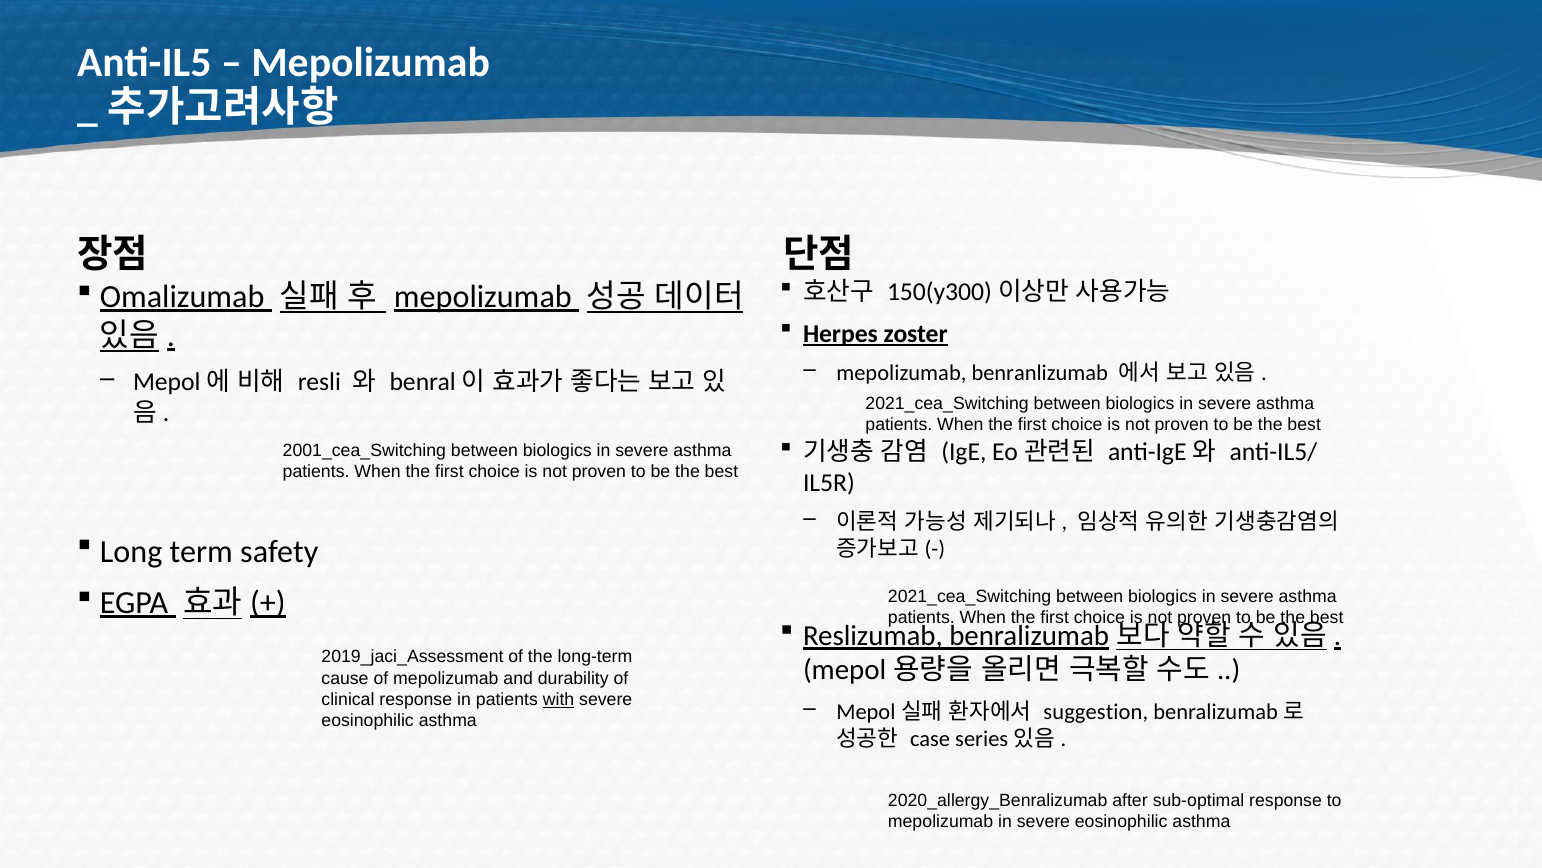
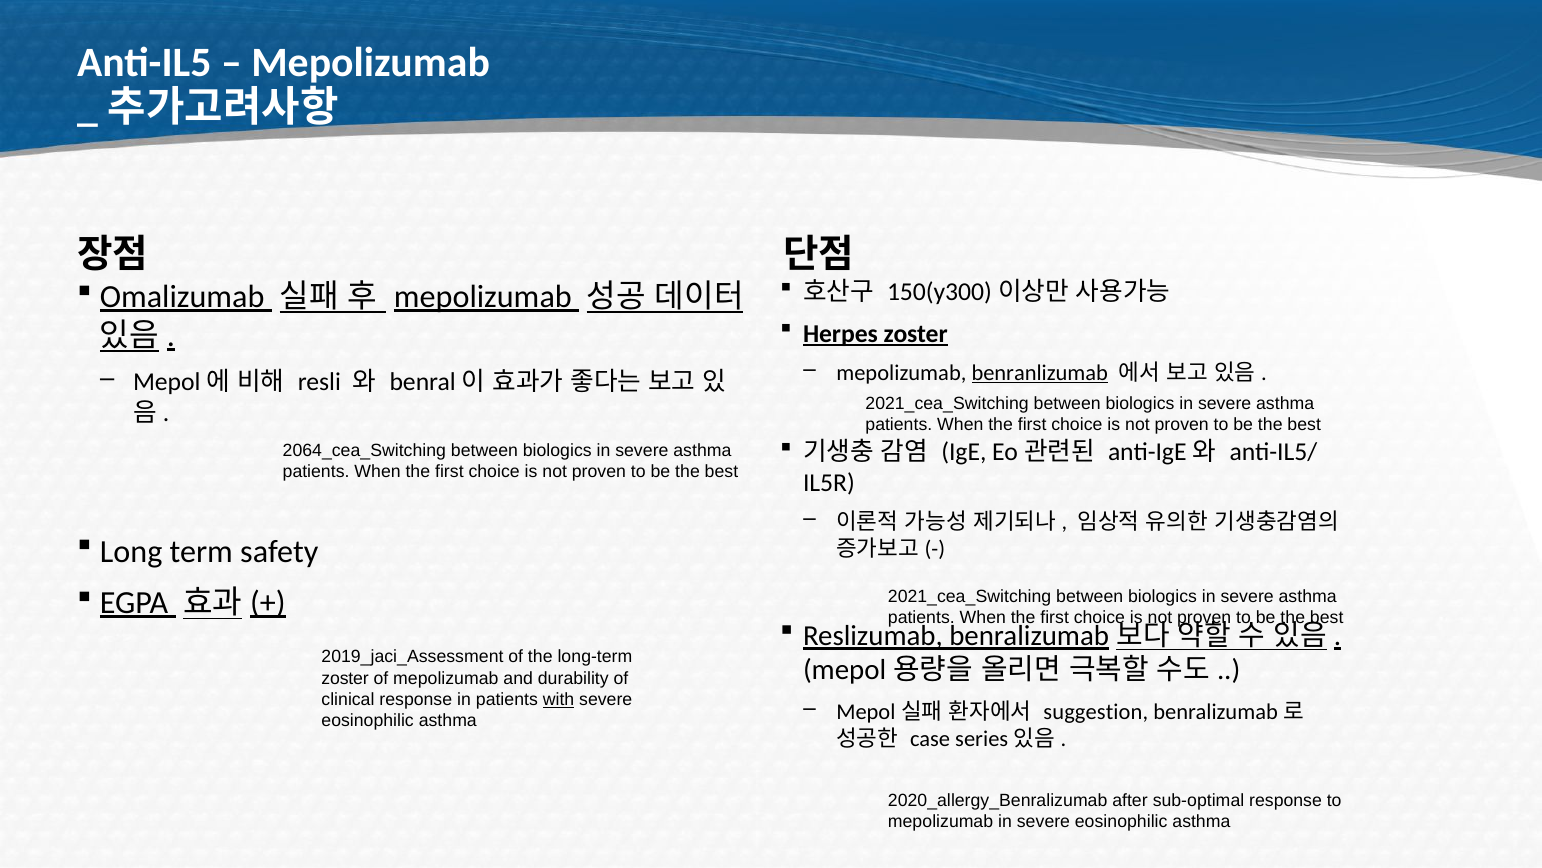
benranlizumab underline: none -> present (1040, 372)
2001_cea_Switching: 2001_cea_Switching -> 2064_cea_Switching (364, 450)
cause: cause -> zoster (345, 678)
